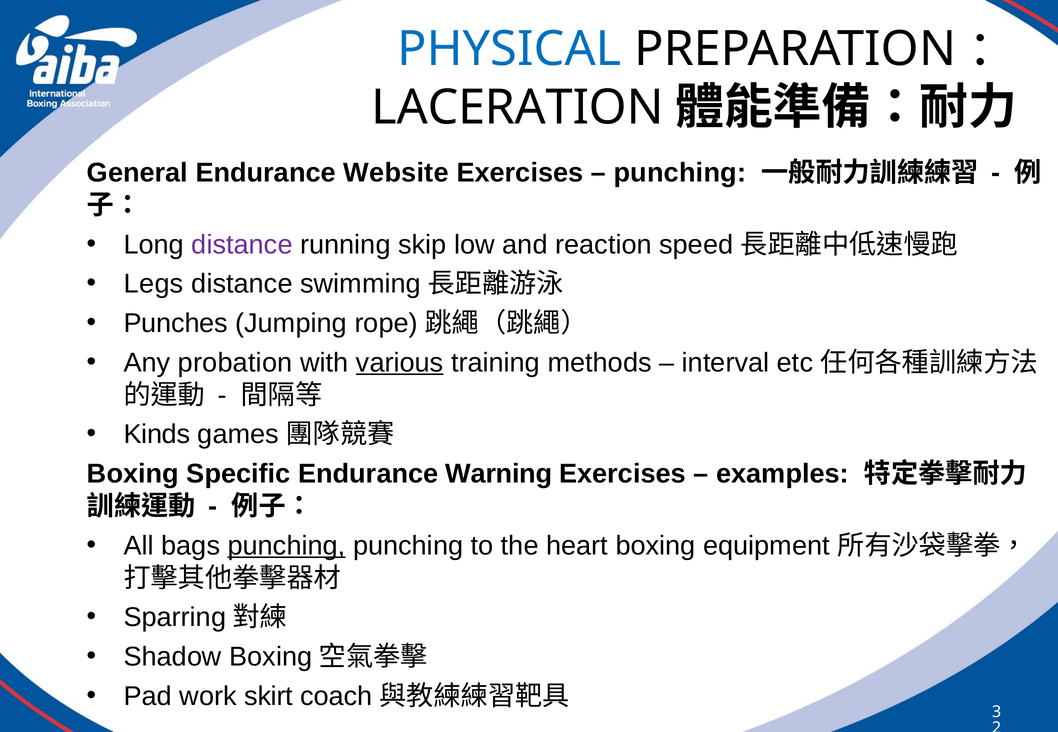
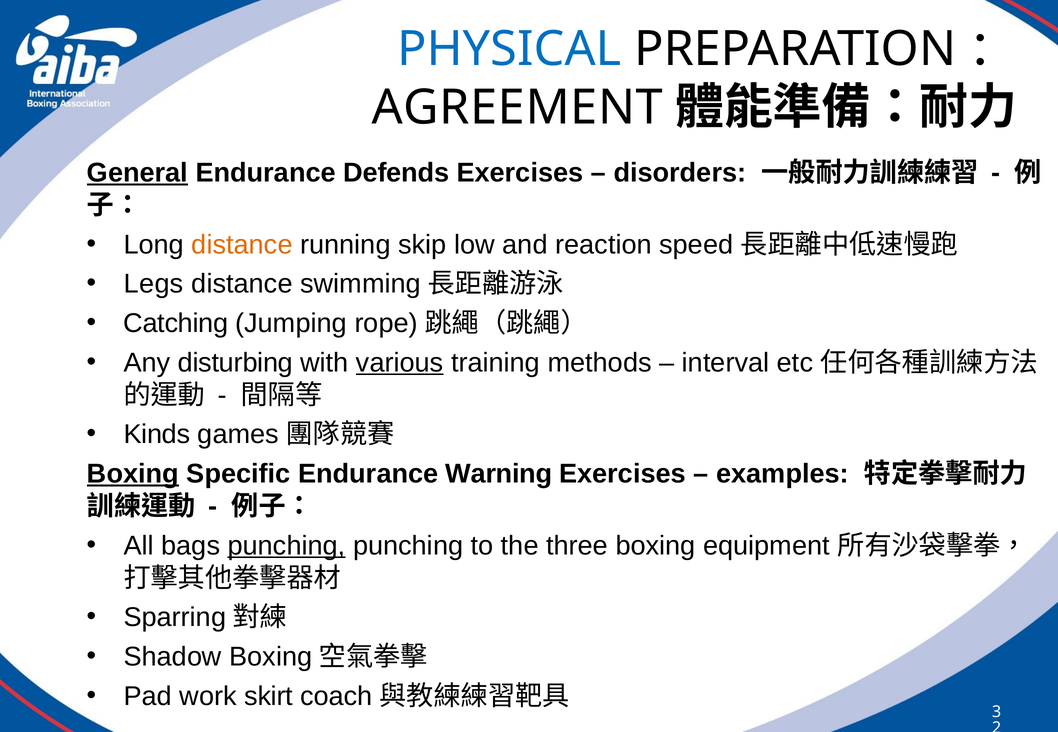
LACERATION: LACERATION -> AGREEMENT (517, 108)
General underline: none -> present (137, 173)
Website: Website -> Defends (396, 173)
punching: punching -> disorders (680, 173)
distance colour: purple -> orange (242, 245)
Punches: Punches -> Catching (176, 324)
probation: probation -> disturbing (235, 363)
Boxing underline: none -> present (133, 474)
heart: heart -> three (577, 546)
